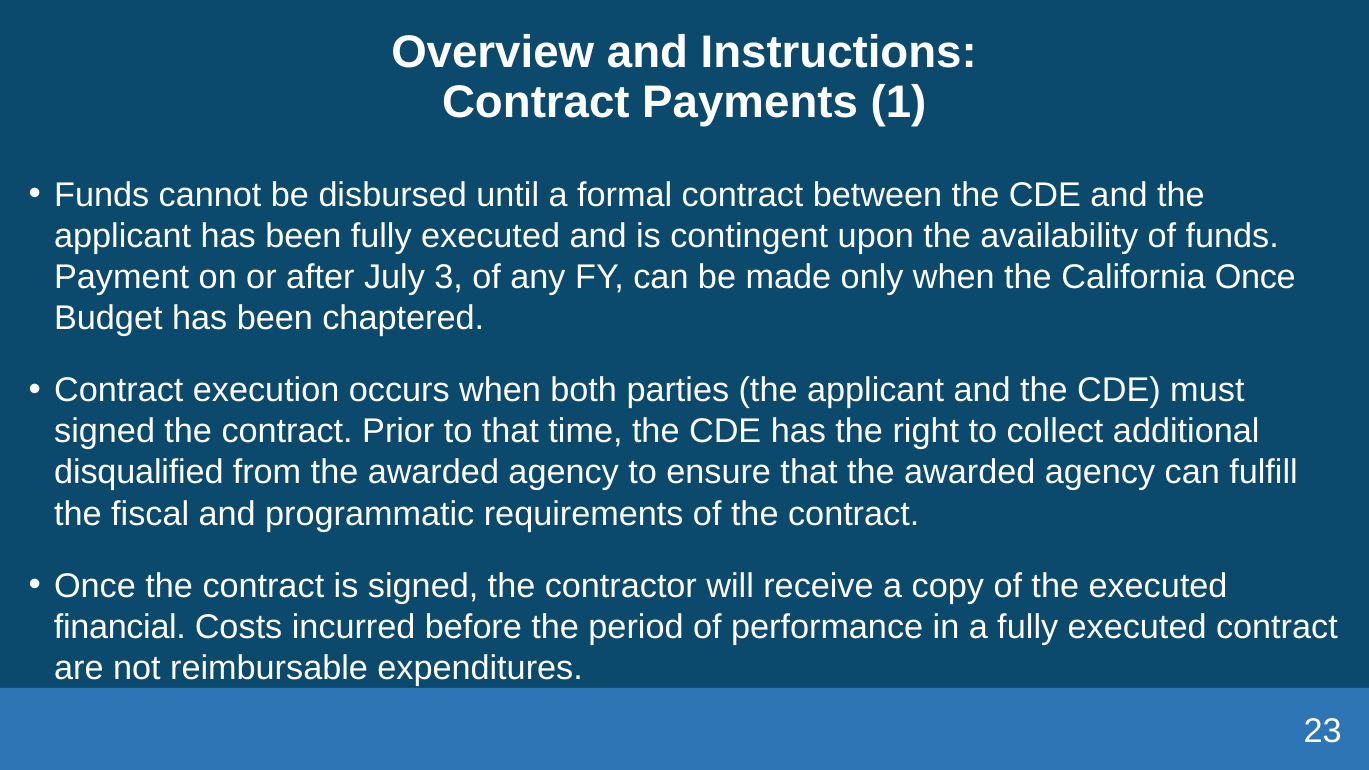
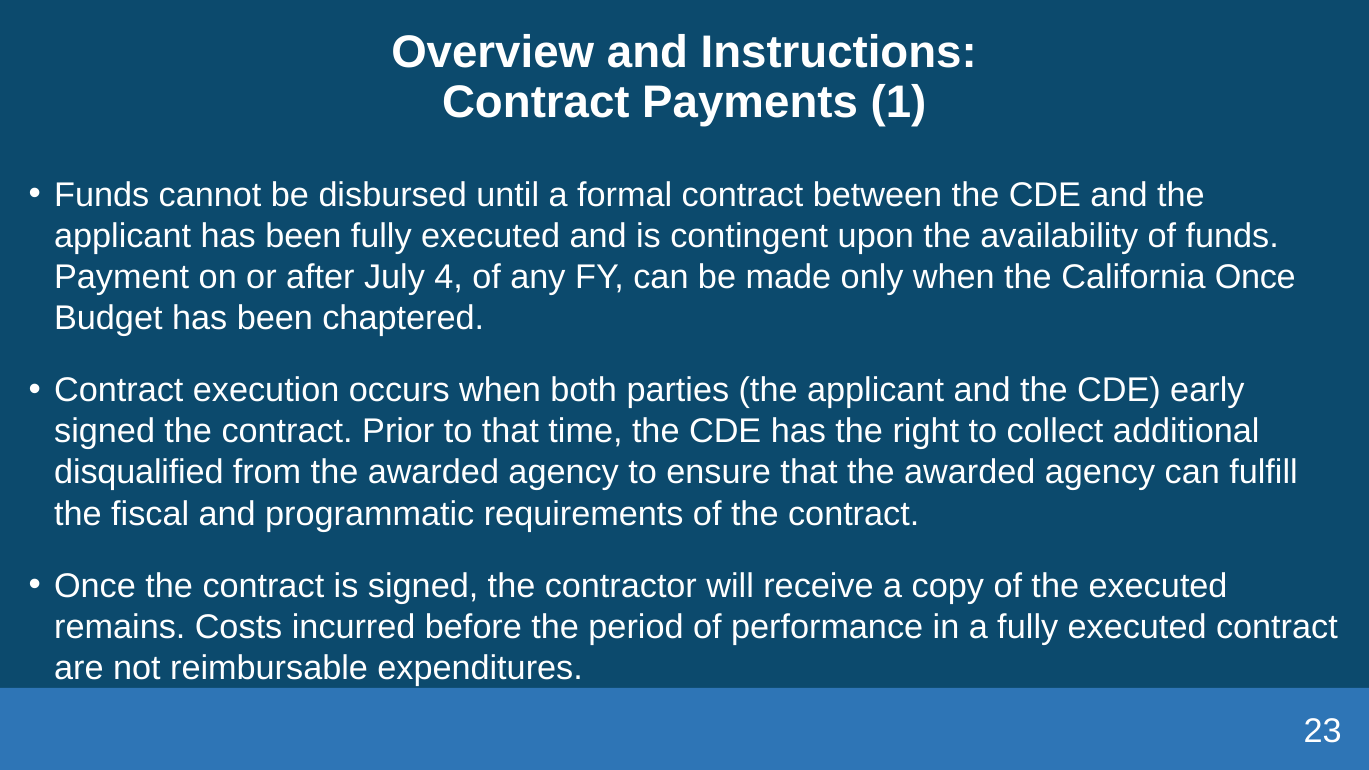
3: 3 -> 4 (449, 277)
must: must -> early (1207, 391)
financial: financial -> remains (120, 627)
